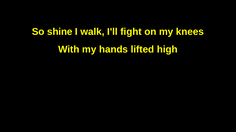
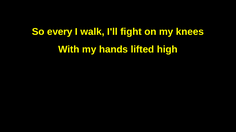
shine: shine -> every (60, 32)
